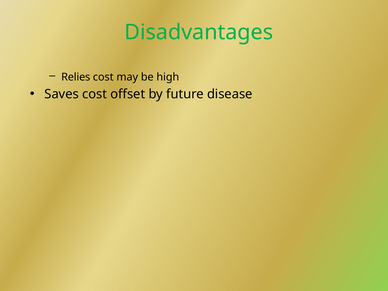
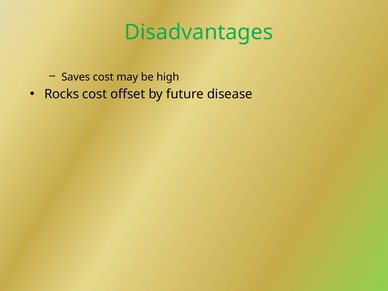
Relies: Relies -> Saves (76, 77)
Saves: Saves -> Rocks (62, 94)
